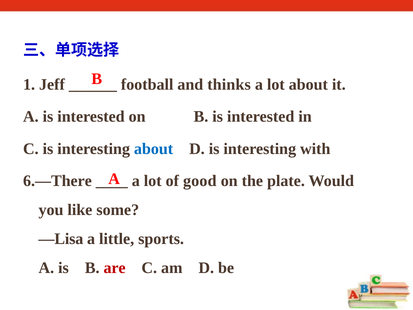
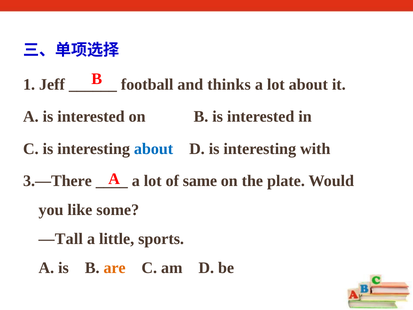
6.—There: 6.—There -> 3.—There (57, 181)
good: good -> same (200, 181)
—Lisa: —Lisa -> —Tall (61, 239)
are colour: red -> orange (115, 268)
